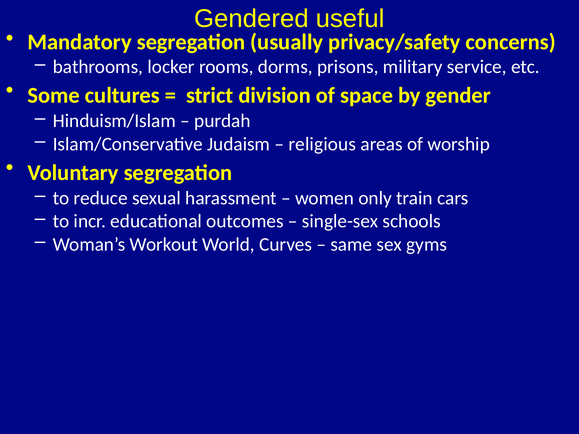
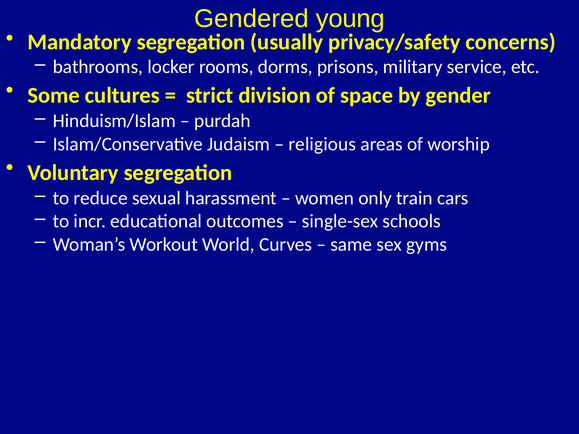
useful: useful -> young (350, 19)
